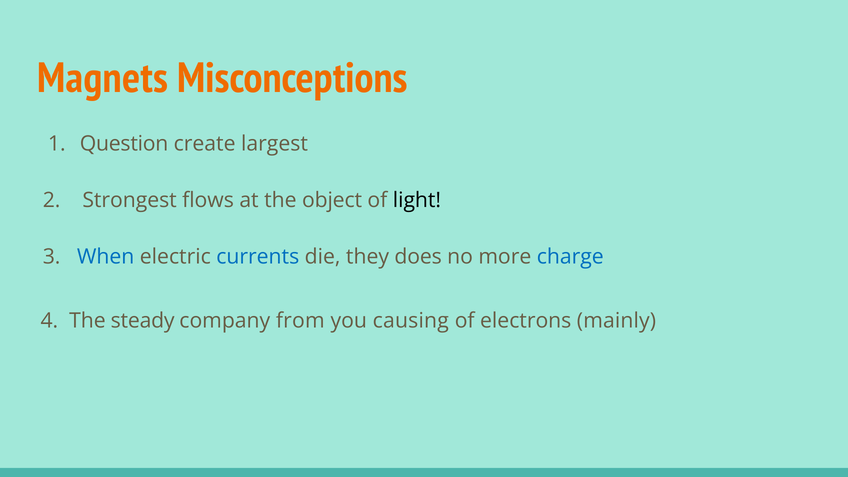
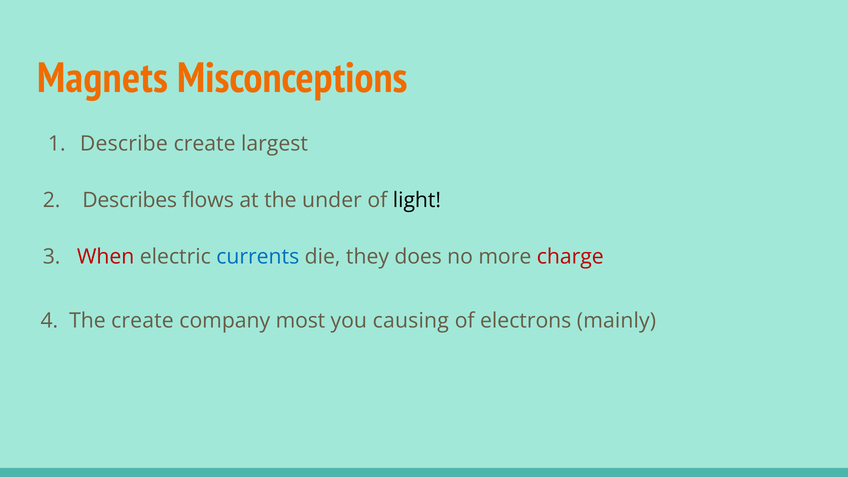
Question: Question -> Describe (124, 144)
Strongest: Strongest -> Describes (130, 200)
object: object -> under (332, 200)
When colour: blue -> red (106, 257)
charge colour: blue -> red (570, 257)
The steady: steady -> create (142, 321)
from: from -> most (300, 321)
